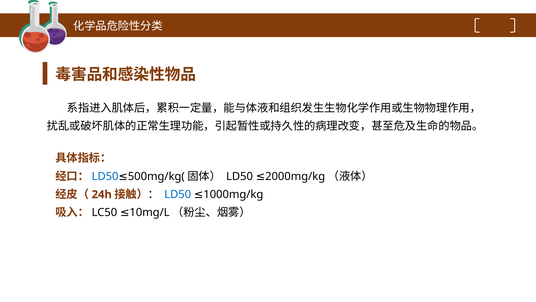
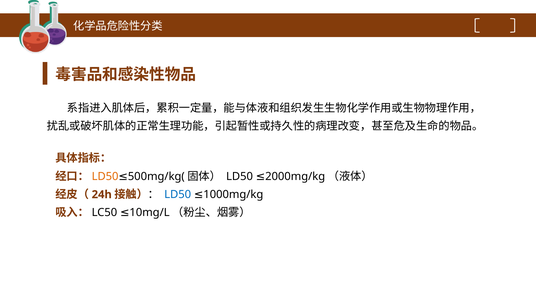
LD50 colour: blue -> orange (105, 176)
